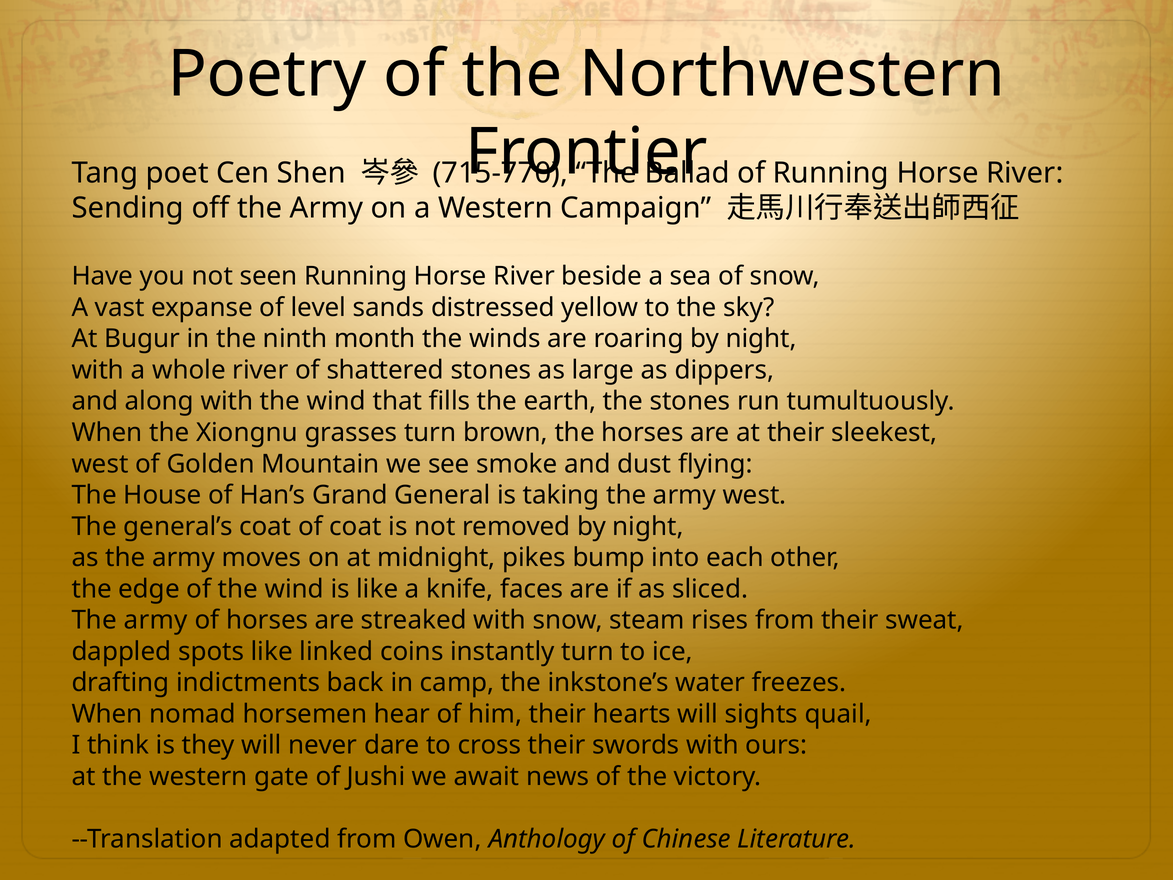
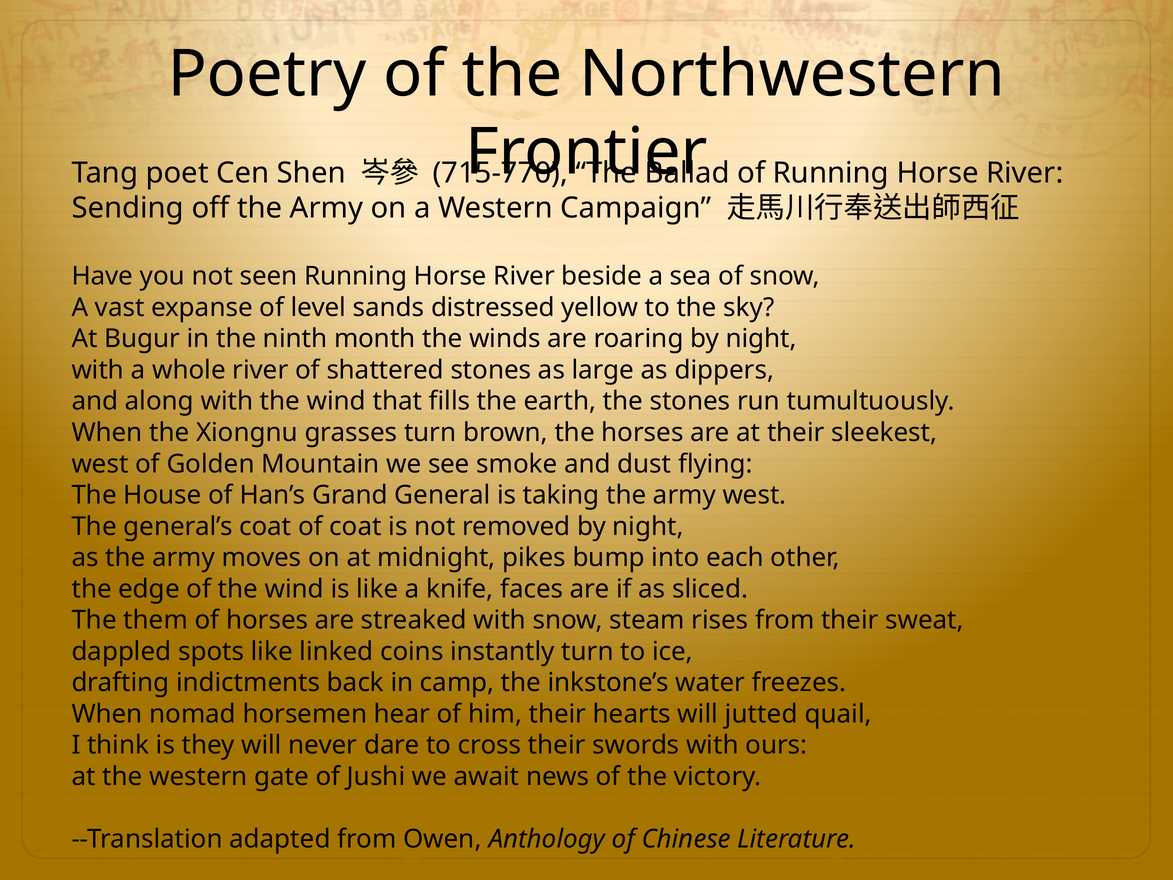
army: army -> them (156, 620)
sights: sights -> jutted (761, 714)
